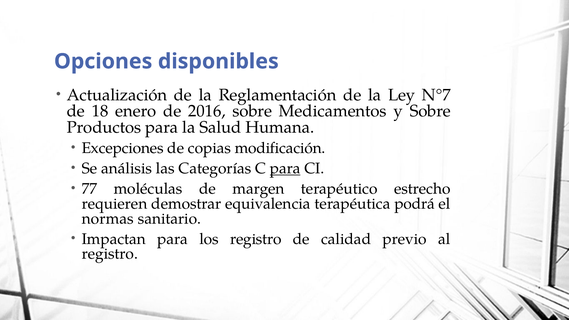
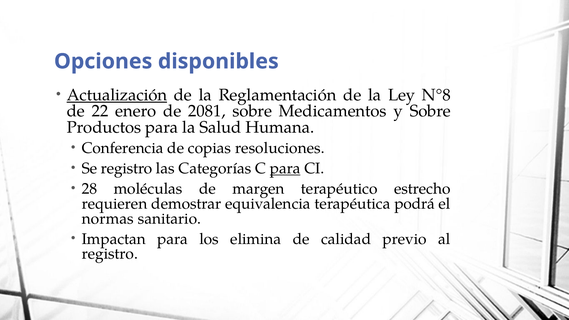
Actualización underline: none -> present (117, 95)
N°7: N°7 -> N°8 (436, 95)
18: 18 -> 22 (100, 111)
2016: 2016 -> 2081 (207, 111)
Excepciones: Excepciones -> Conferencia (123, 148)
modificación: modificación -> resoluciones (280, 148)
Se análisis: análisis -> registro (127, 168)
77: 77 -> 28 (89, 189)
los registro: registro -> elimina (256, 239)
